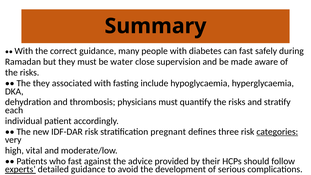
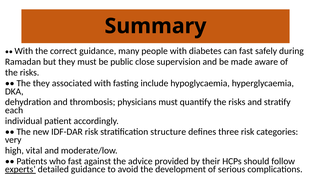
water: water -> public (122, 62)
pregnant: pregnant -> structure (168, 132)
categories underline: present -> none (277, 132)
